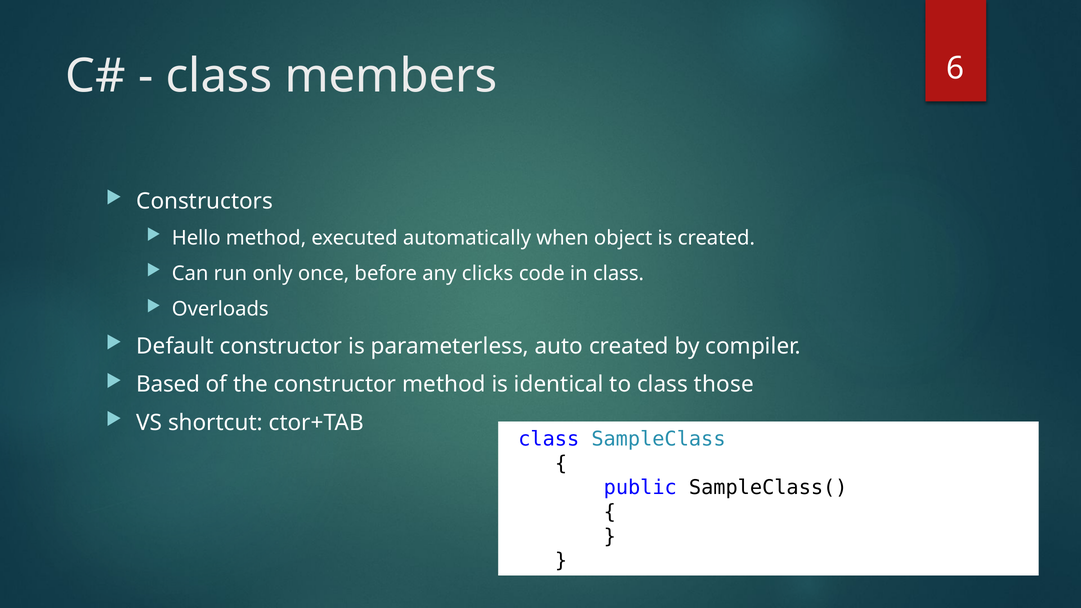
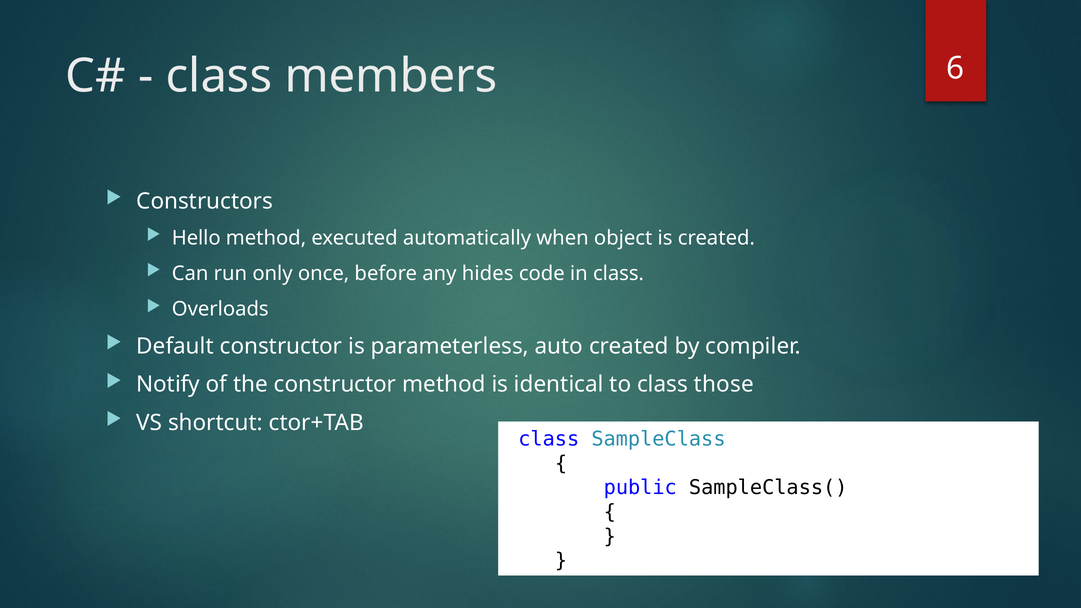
clicks: clicks -> hides (488, 274)
Based: Based -> Notify (168, 385)
